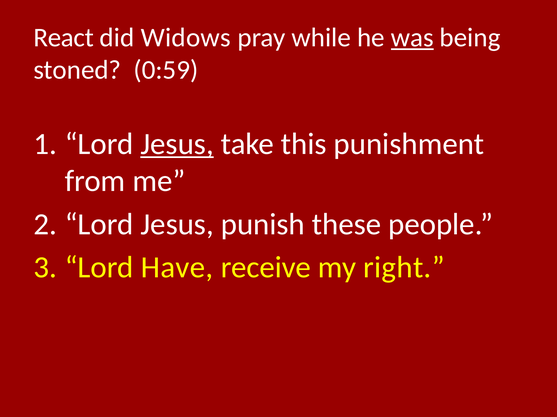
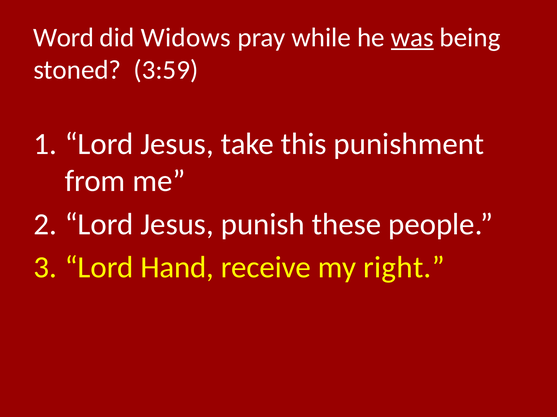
React: React -> Word (64, 38)
0:59: 0:59 -> 3:59 (166, 70)
Jesus underline: present -> none (177, 144)
Have: Have -> Hand (177, 268)
